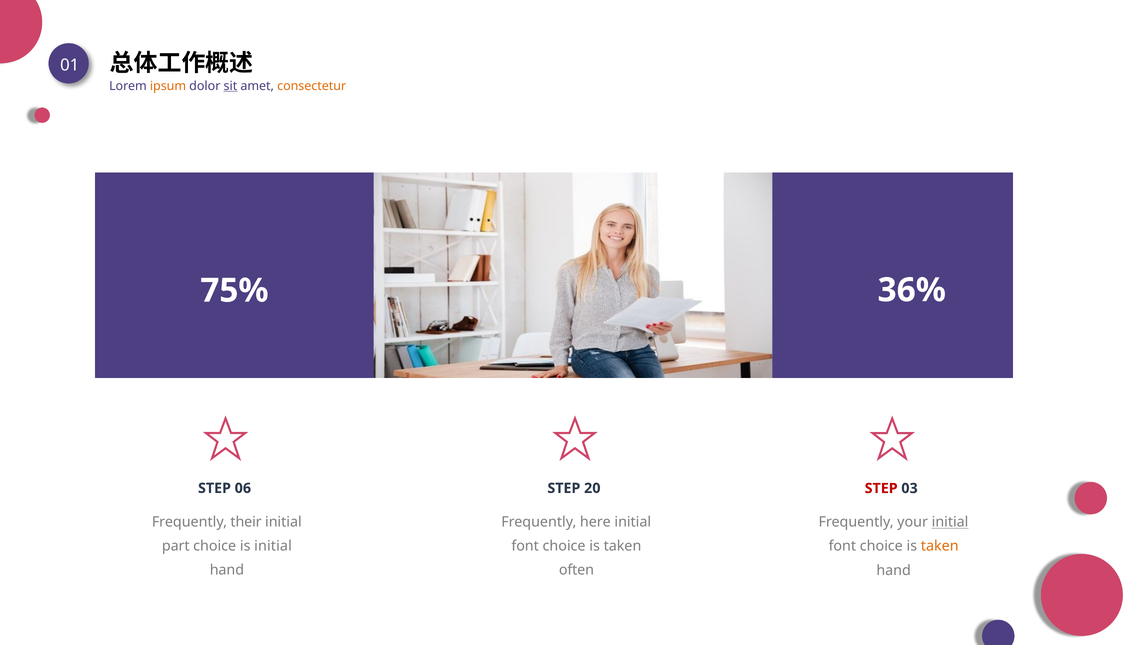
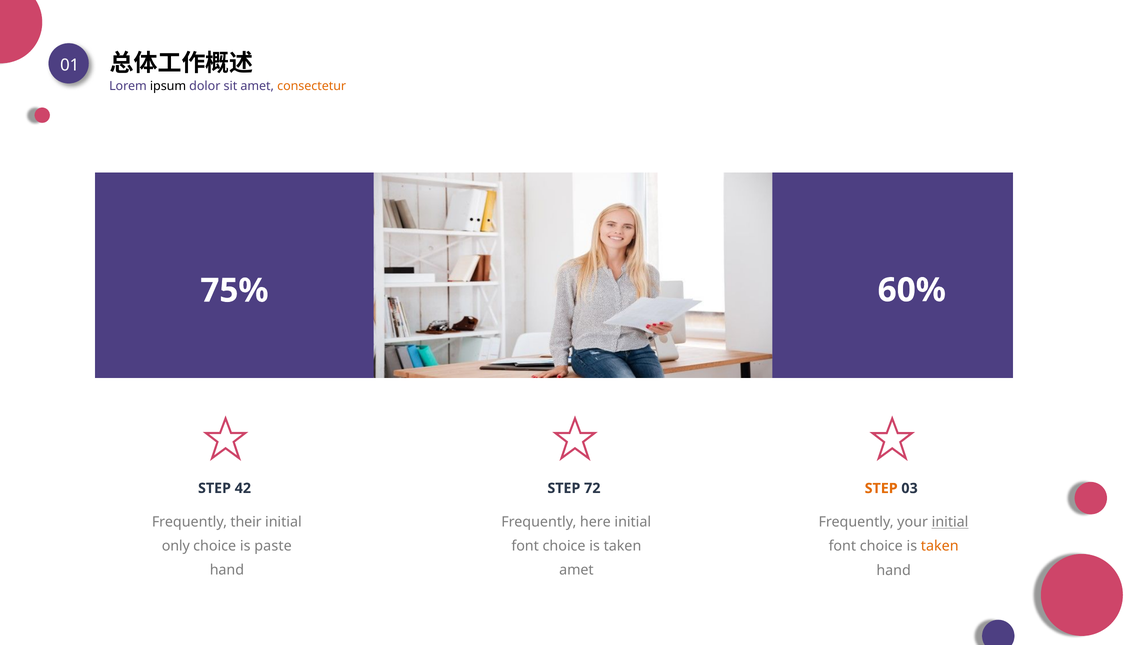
ipsum colour: orange -> black (168, 86)
sit underline: present -> none (230, 86)
36%: 36% -> 60% (912, 290)
06: 06 -> 42 (243, 488)
20: 20 -> 72 (592, 488)
STEP colour: red -> orange (881, 488)
part: part -> only (176, 546)
is initial: initial -> paste (273, 546)
often: often -> amet (576, 570)
